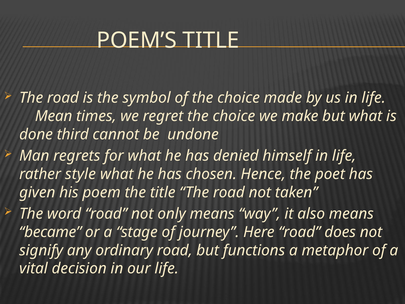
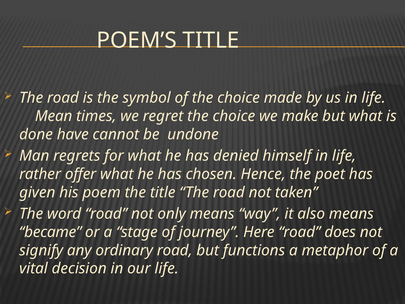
third: third -> have (73, 134)
style: style -> offer (81, 174)
